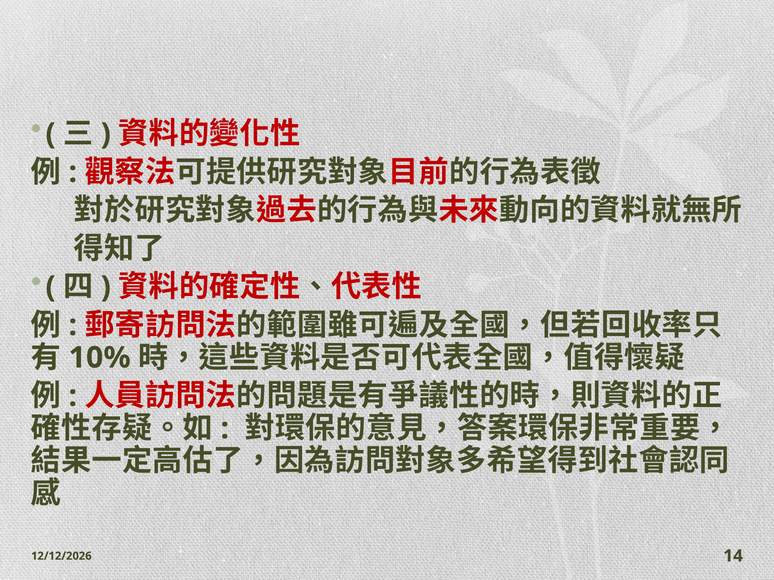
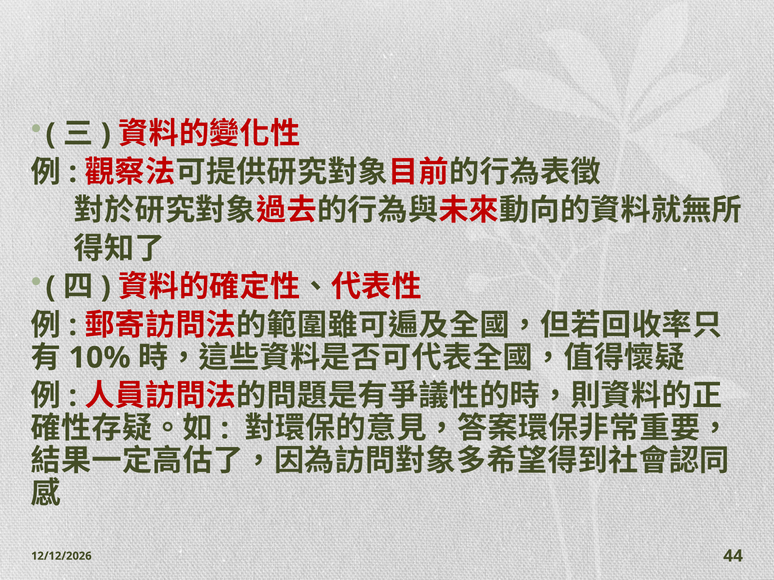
14: 14 -> 44 (733, 556)
